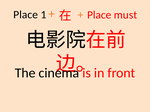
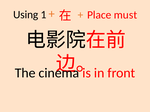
Place: Place -> Using (26, 15)
